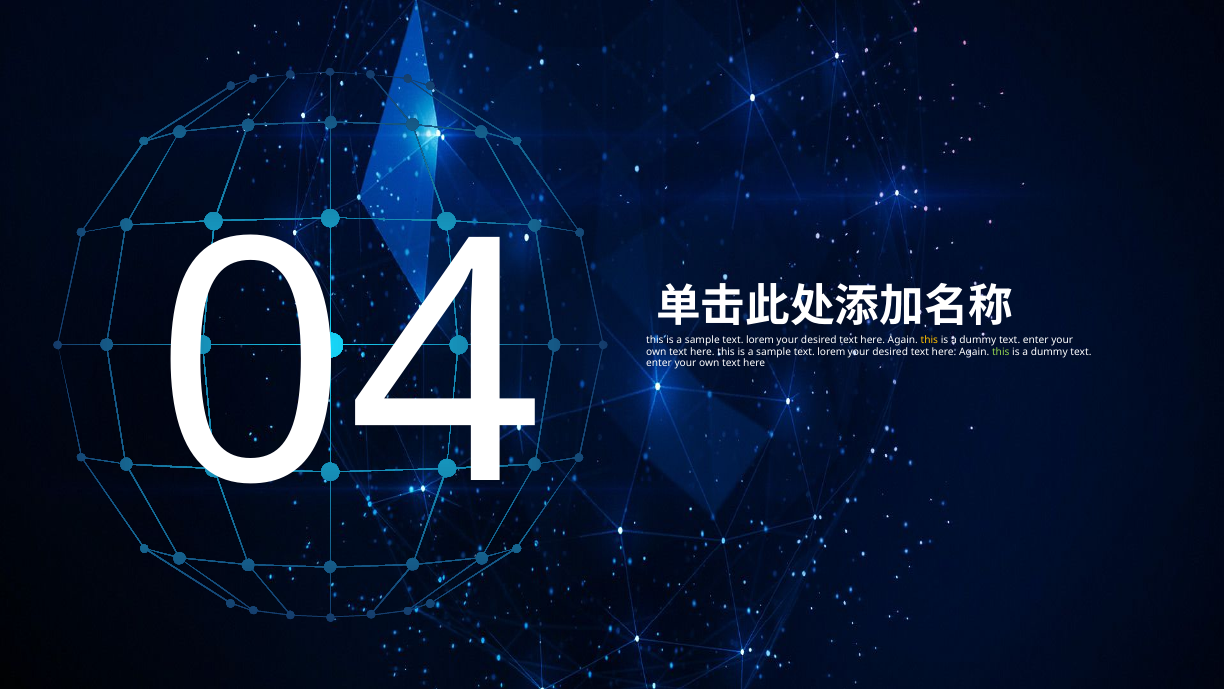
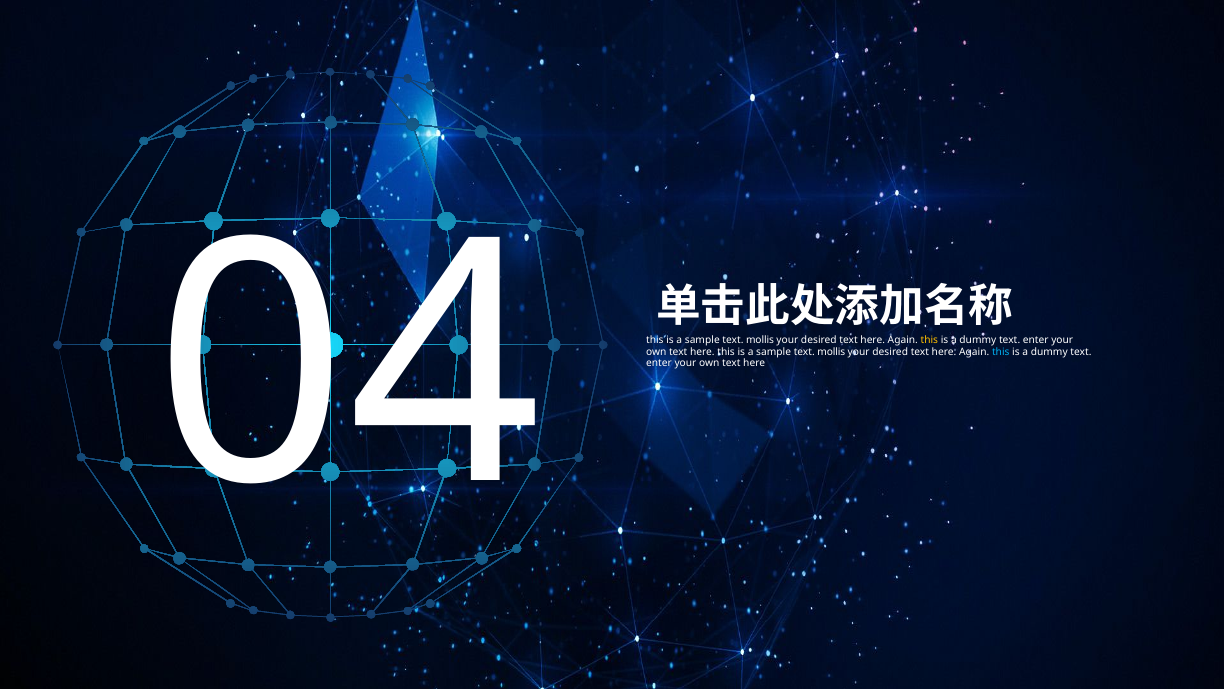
lorem: lorem -> mollis (760, 340)
lorem: lorem -> mollis (831, 351)
this colour: light green -> light blue (1001, 351)
